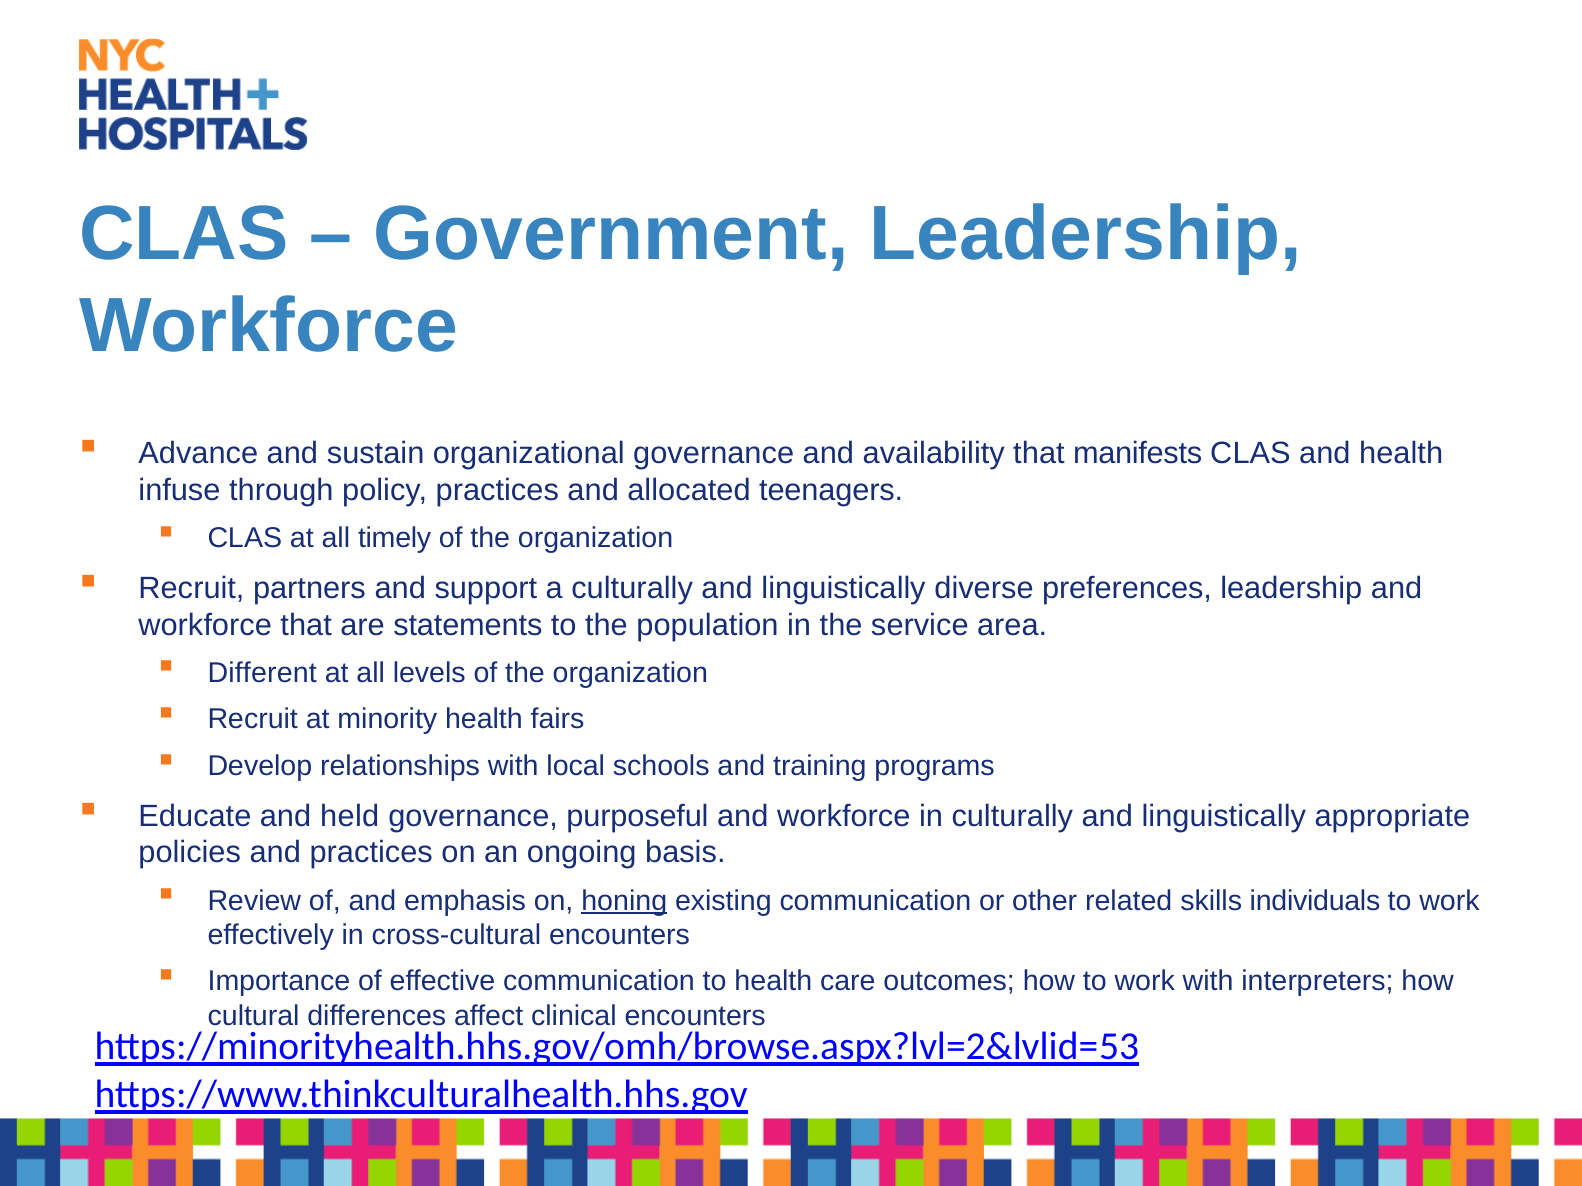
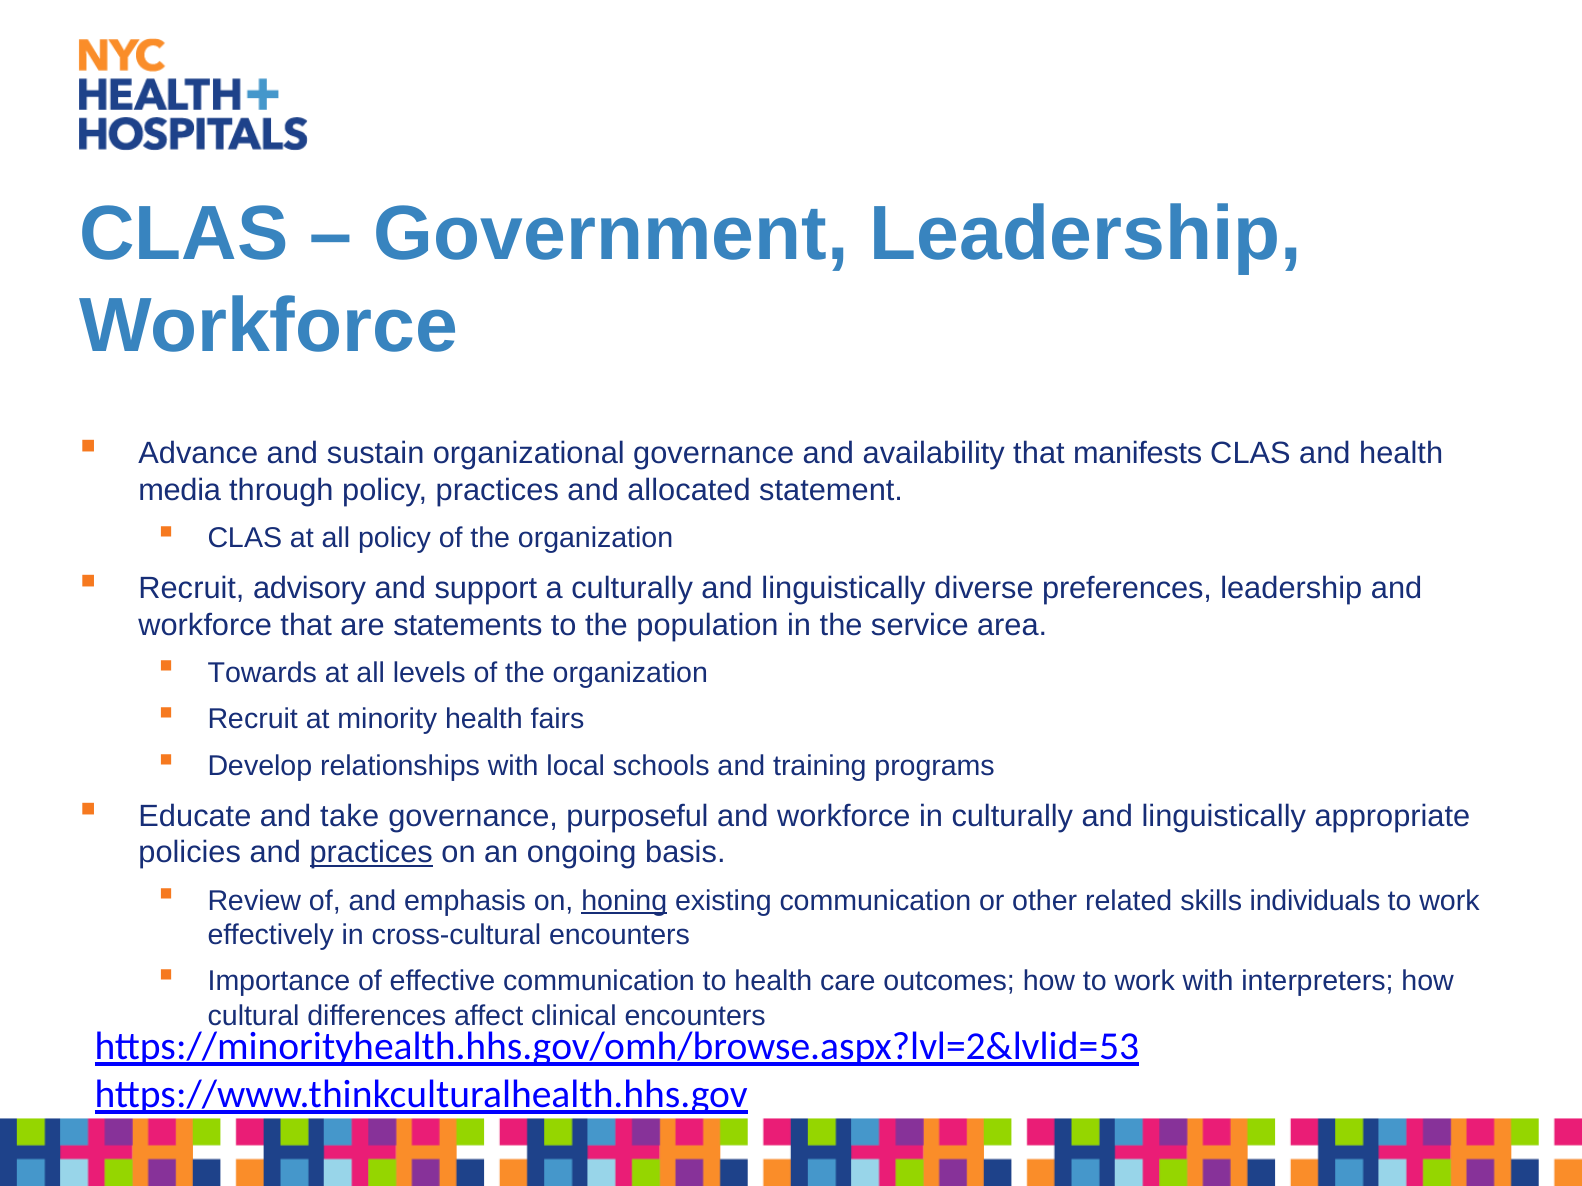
infuse: infuse -> media (180, 491)
teenagers: teenagers -> statement (831, 491)
all timely: timely -> policy (395, 538)
partners: partners -> advisory (310, 588)
Different: Different -> Towards (262, 673)
held: held -> take (350, 816)
practices underline: none -> present (371, 853)
